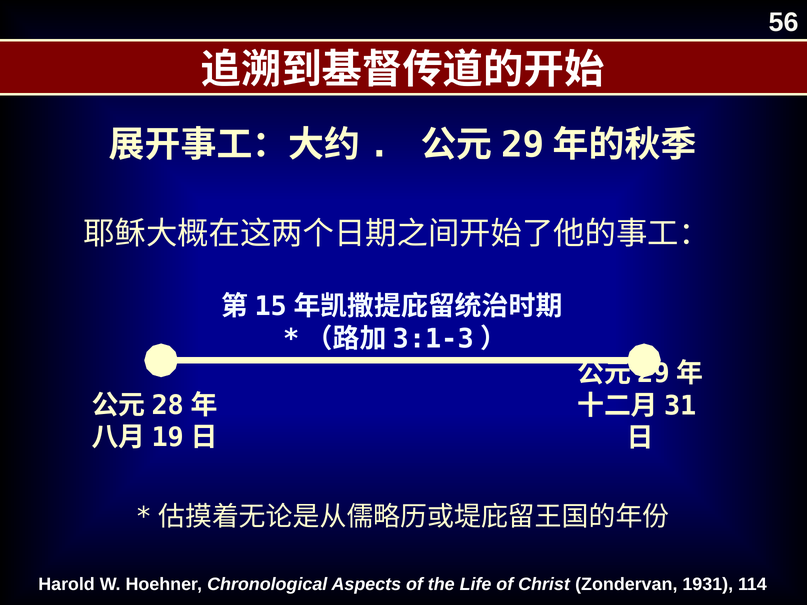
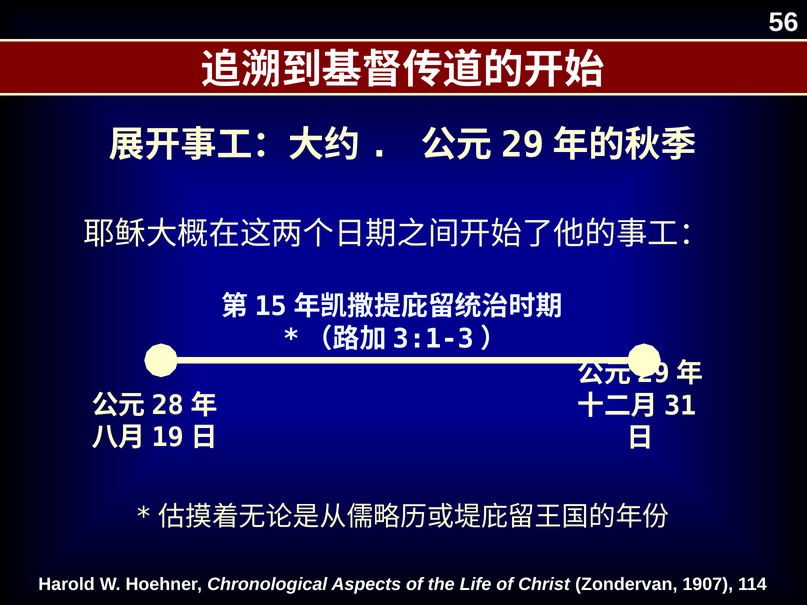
1931: 1931 -> 1907 (708, 585)
